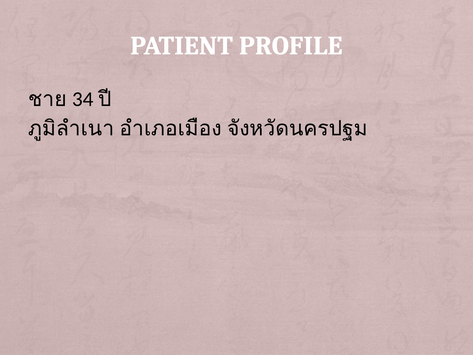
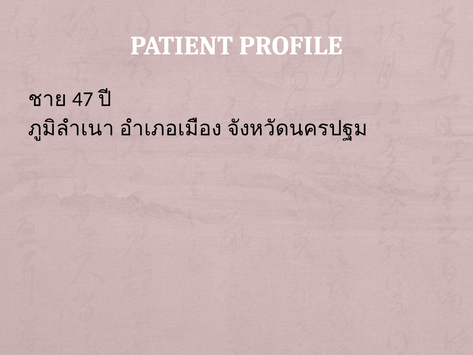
34: 34 -> 47 (83, 99)
